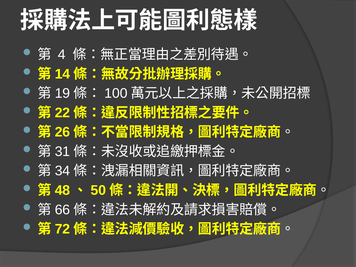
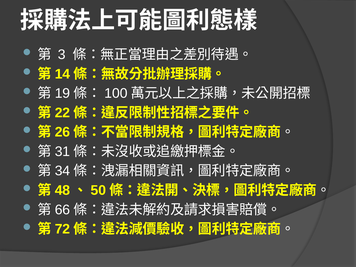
4: 4 -> 3 (62, 55)
